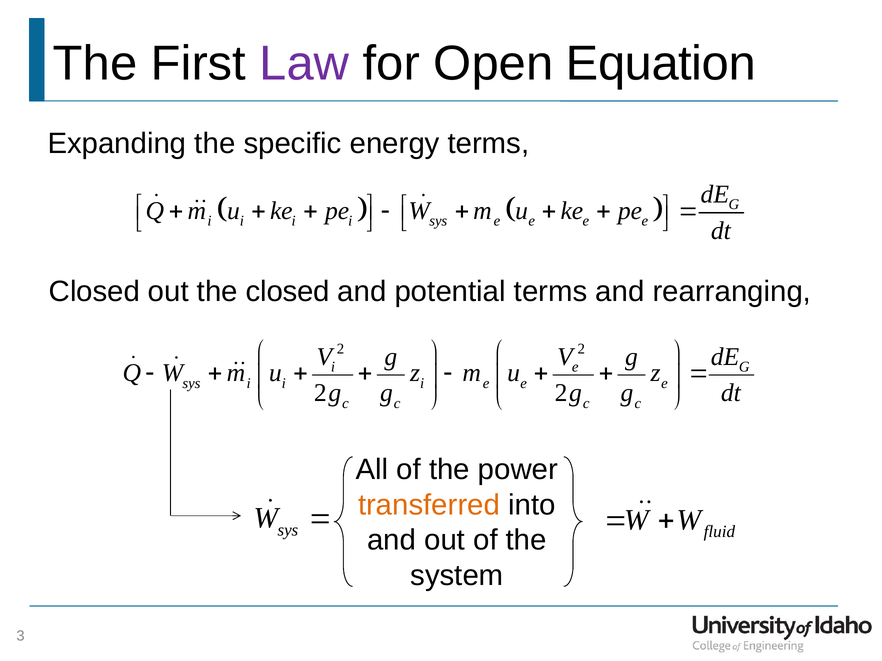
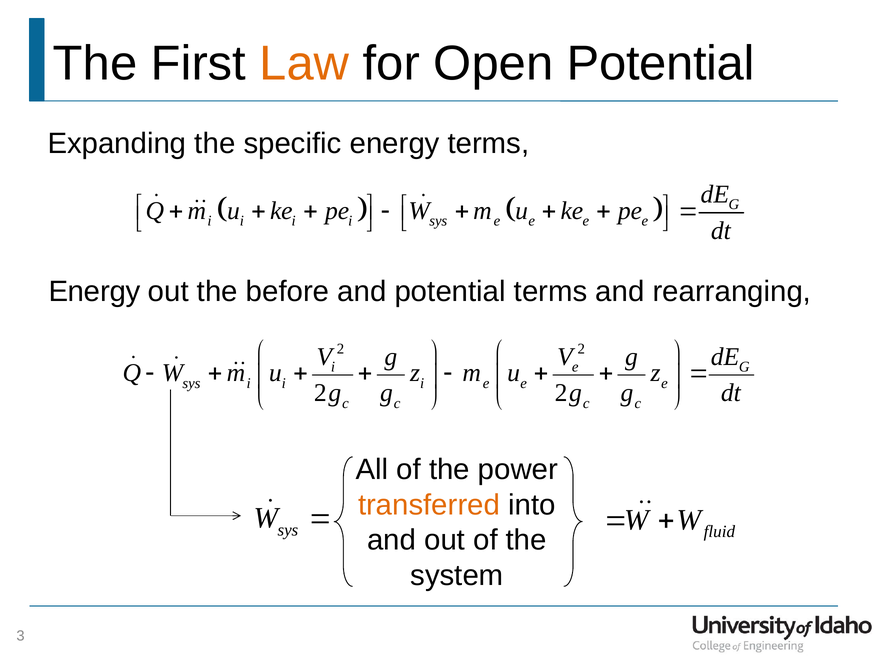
Law colour: purple -> orange (304, 64)
Open Equation: Equation -> Potential (661, 64)
Closed: Closed -> Energy (94, 292)
the closed: closed -> before (288, 292)
